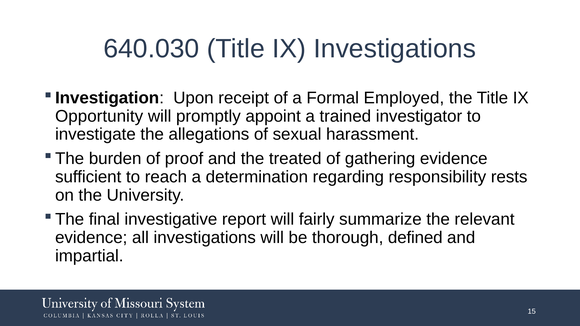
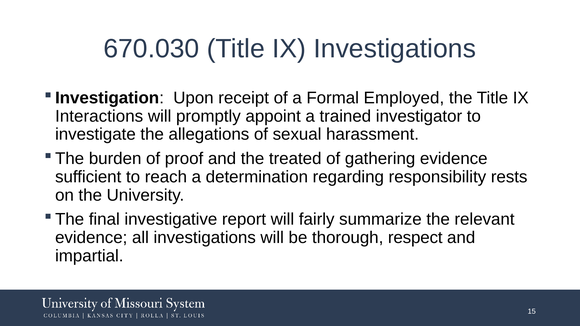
640.030: 640.030 -> 670.030 (151, 49)
Opportunity: Opportunity -> Interactions (99, 116)
defined: defined -> respect (415, 238)
